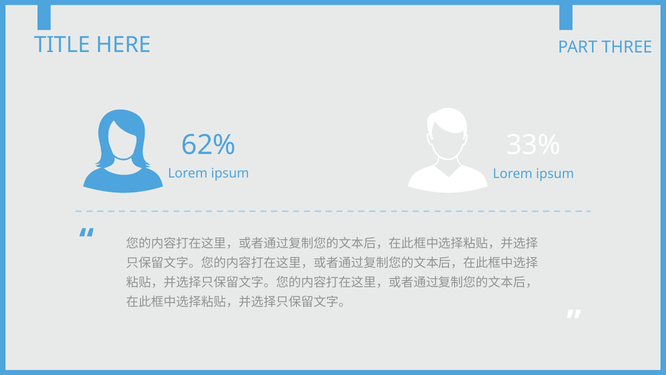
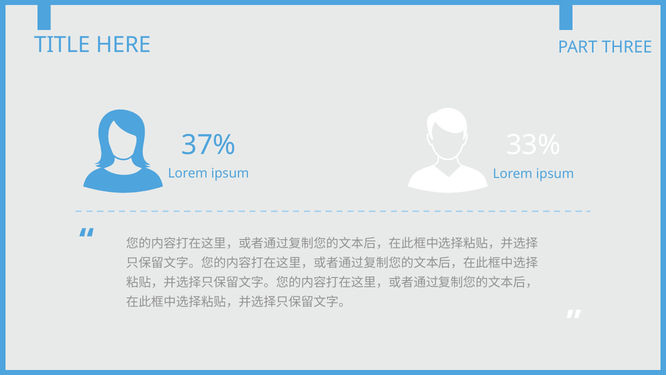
62%: 62% -> 37% (209, 145)
